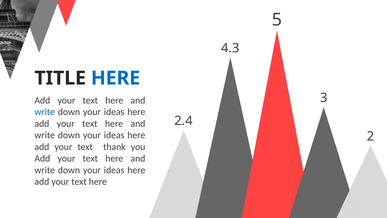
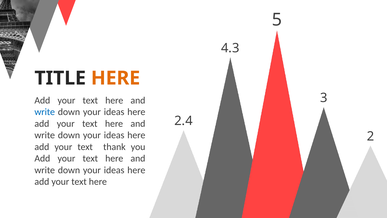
HERE colour: blue -> orange (116, 78)
